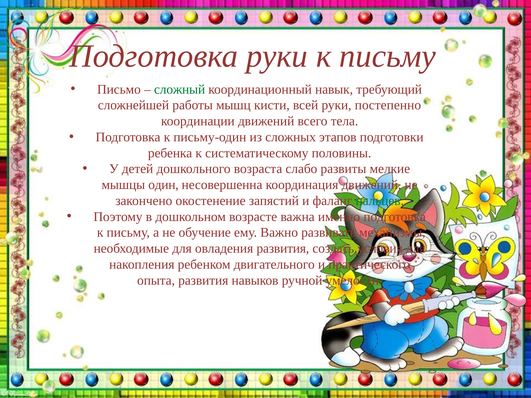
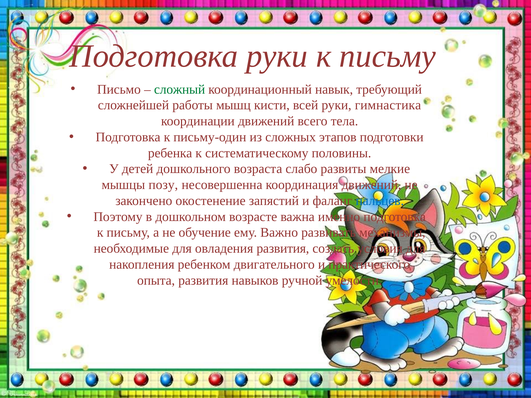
постепенно: постепенно -> гимнастика (388, 105)
один: один -> позу (163, 185)
пальцев colour: green -> blue (380, 201)
